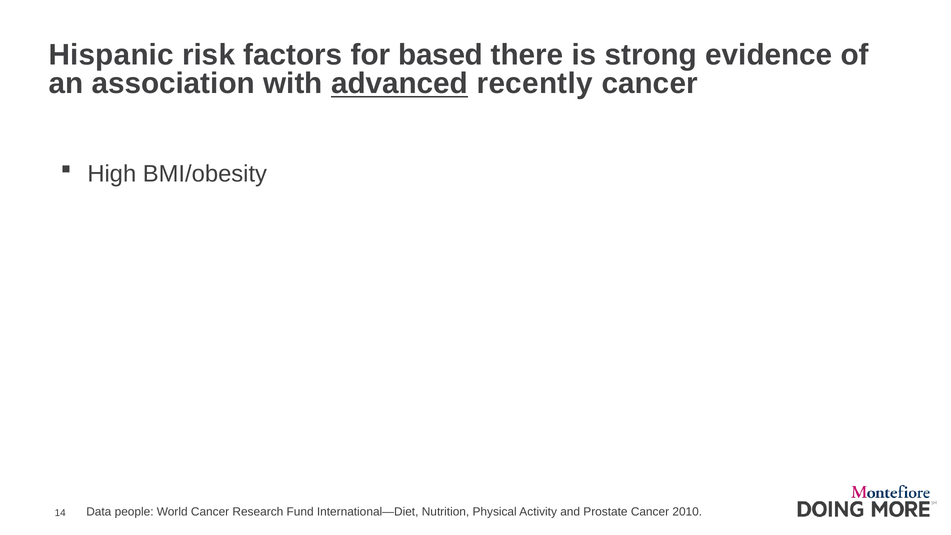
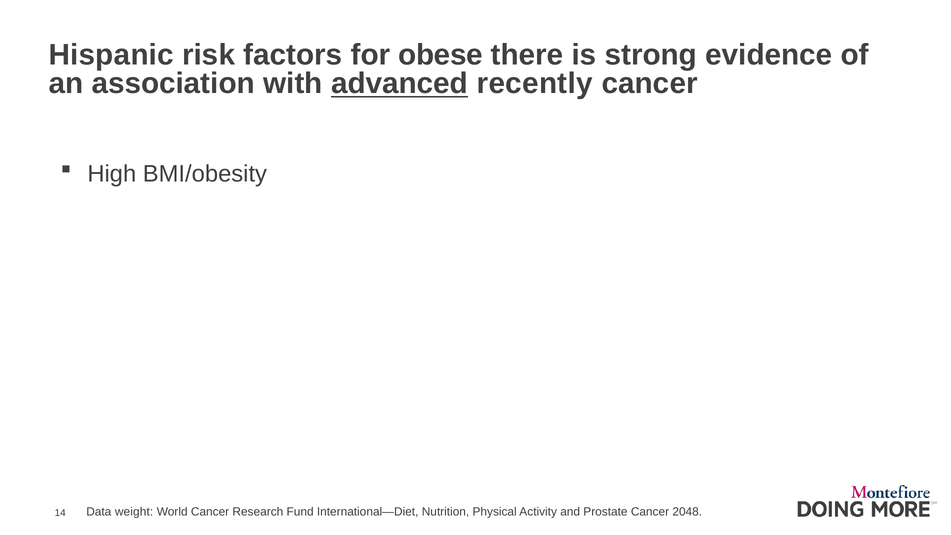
based: based -> obese (441, 55)
people: people -> weight (134, 512)
2010: 2010 -> 2048 (687, 512)
